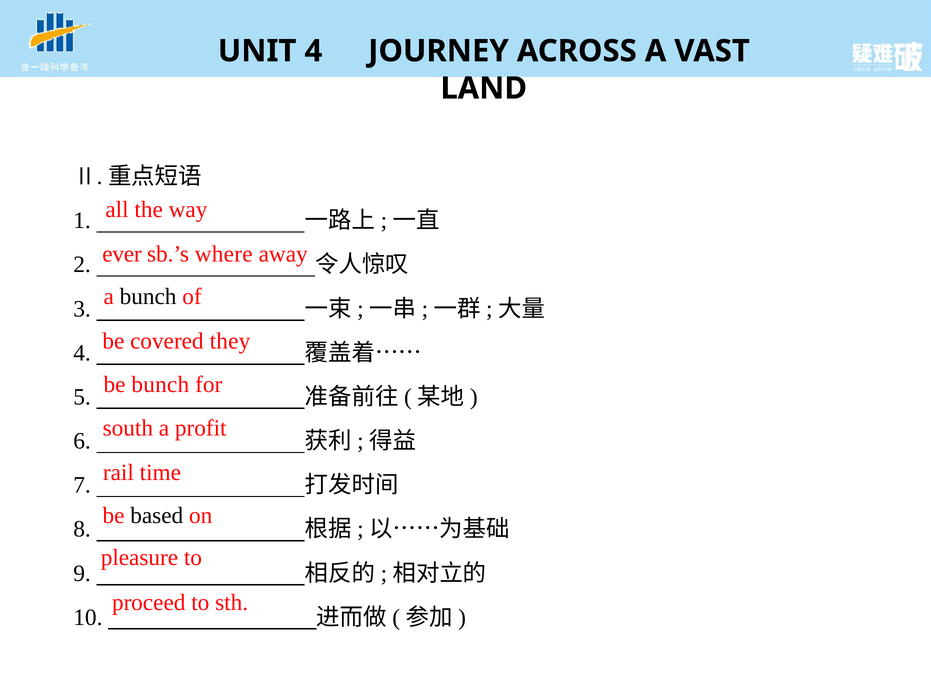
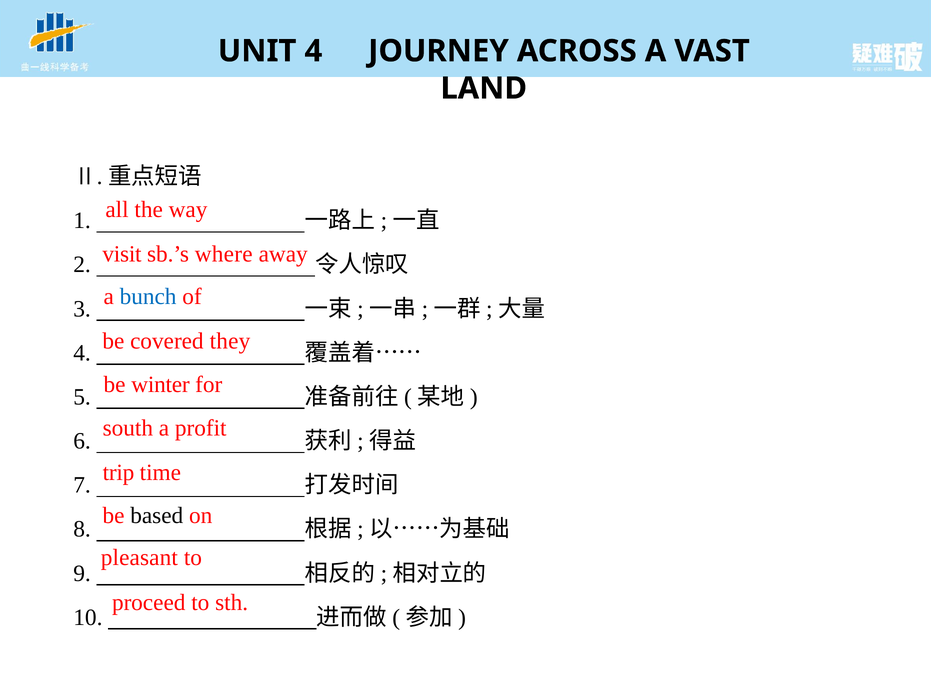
ever: ever -> visit (122, 254)
bunch colour: black -> blue (148, 296)
be bunch: bunch -> winter (161, 384)
rail: rail -> trip (119, 472)
pleasure: pleasure -> pleasant (139, 557)
